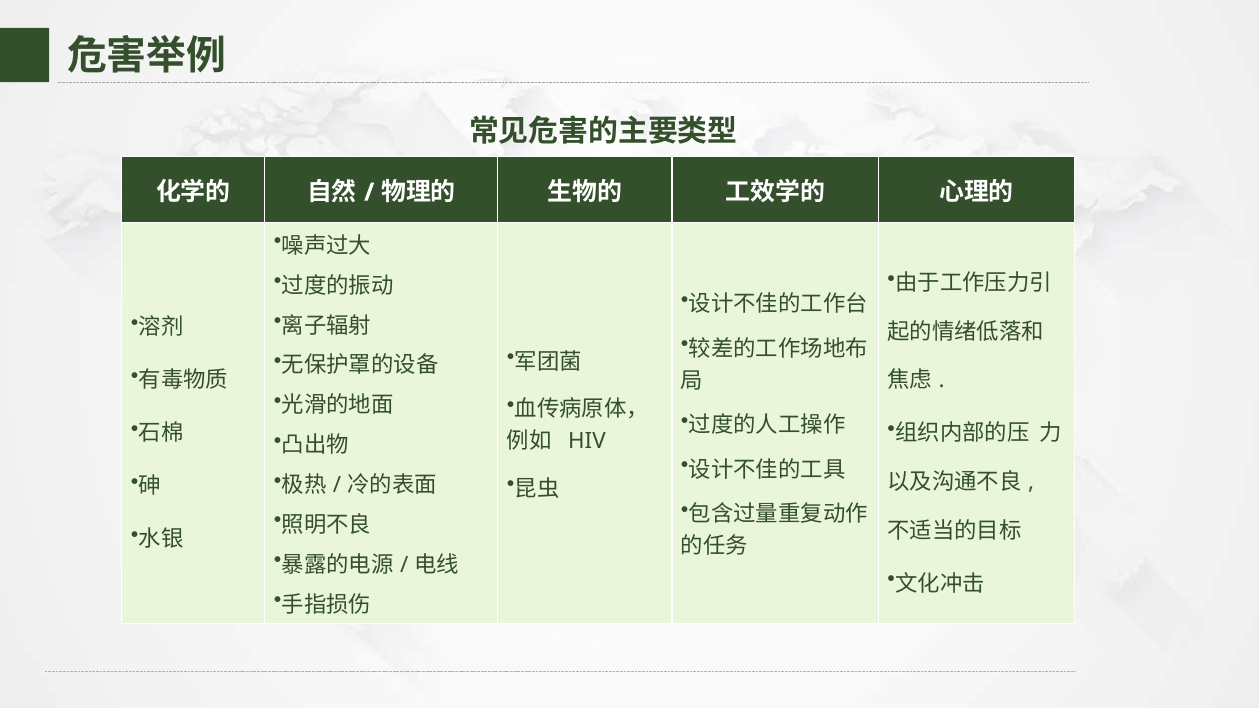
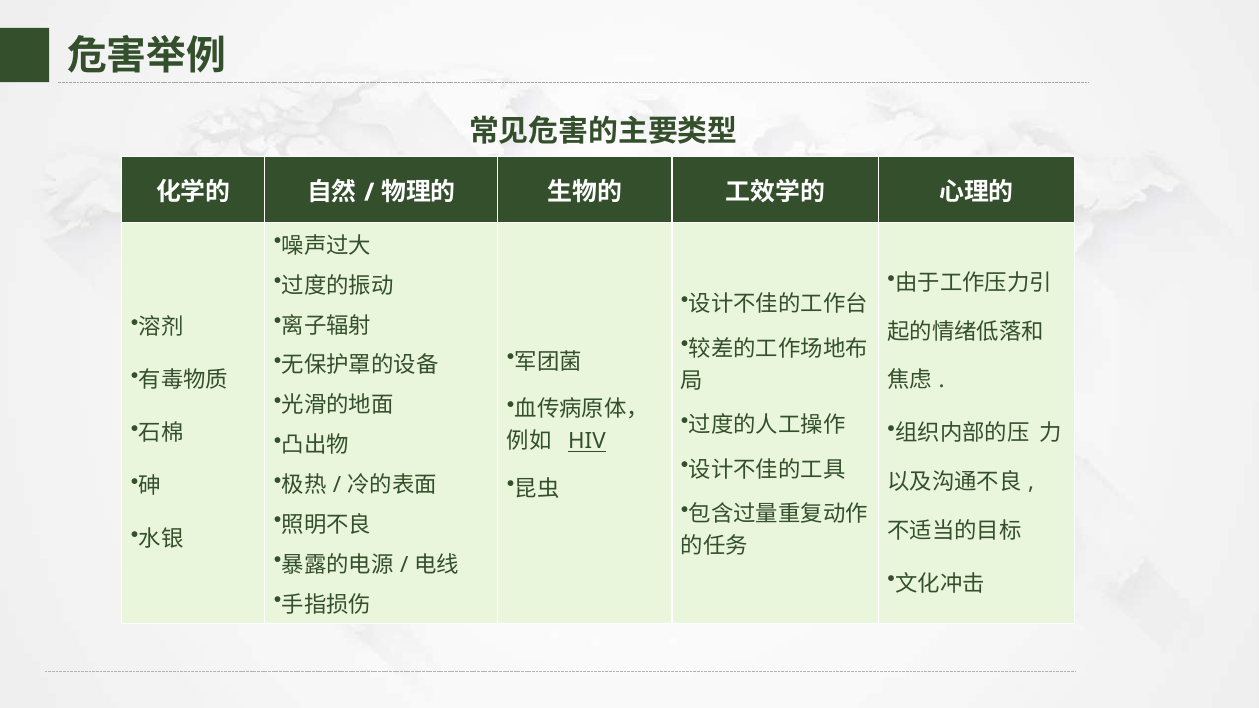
HIV underline: none -> present (587, 442)
